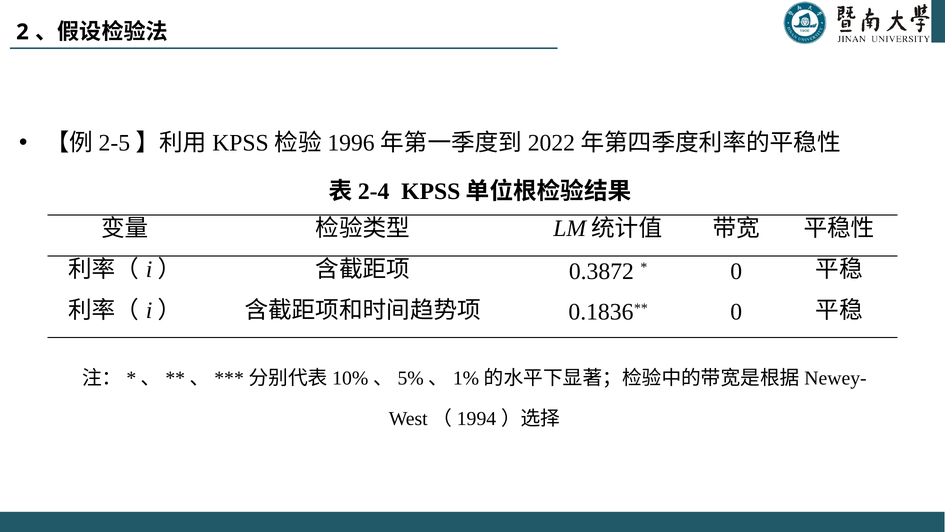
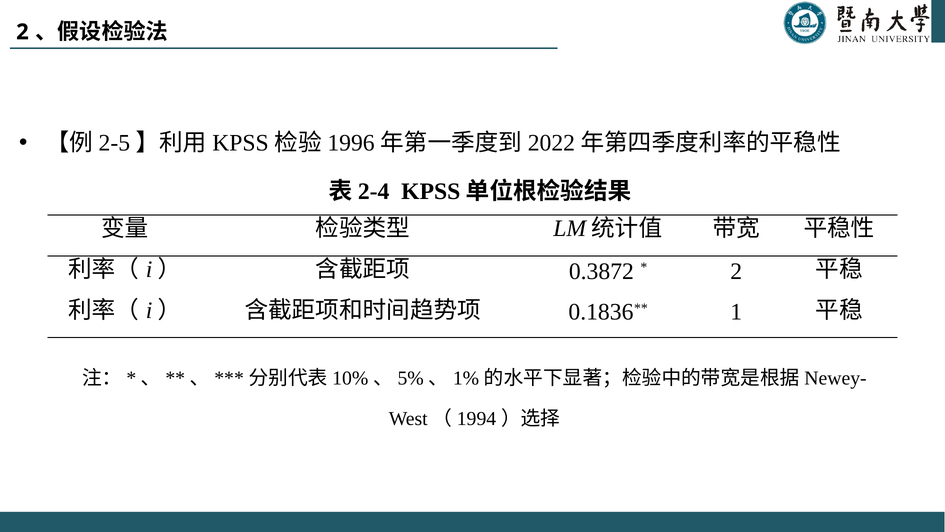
0: 0 -> 2 (736, 271)
0: 0 -> 1 (736, 312)
